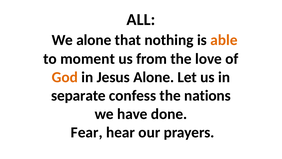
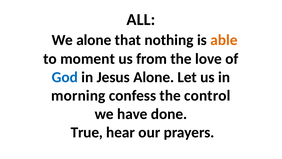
God colour: orange -> blue (65, 77)
separate: separate -> morning (78, 95)
nations: nations -> control (207, 95)
Fear: Fear -> True (87, 132)
